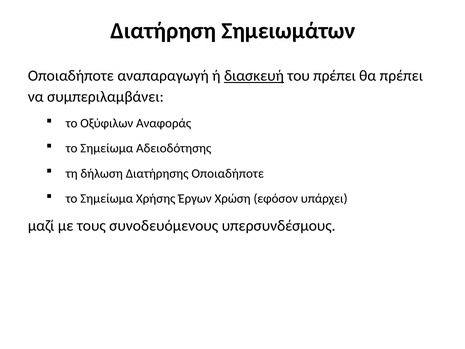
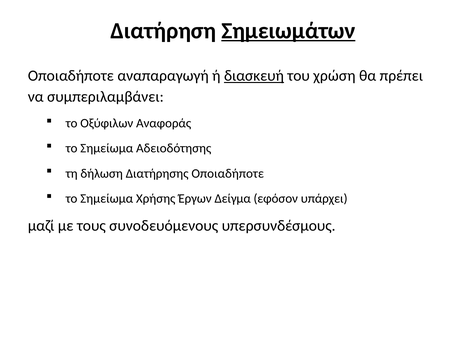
Σημειωμάτων underline: none -> present (288, 31)
του πρέπει: πρέπει -> χρώση (334, 76)
Χρώση: Χρώση -> Δείγμα (233, 198)
